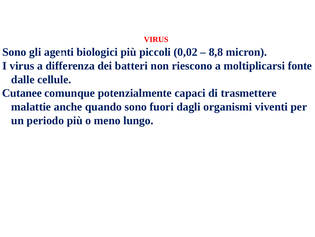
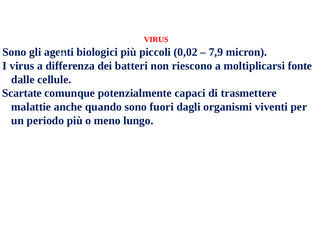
8,8: 8,8 -> 7,9 (216, 52)
Cutanee: Cutanee -> Scartate (22, 93)
